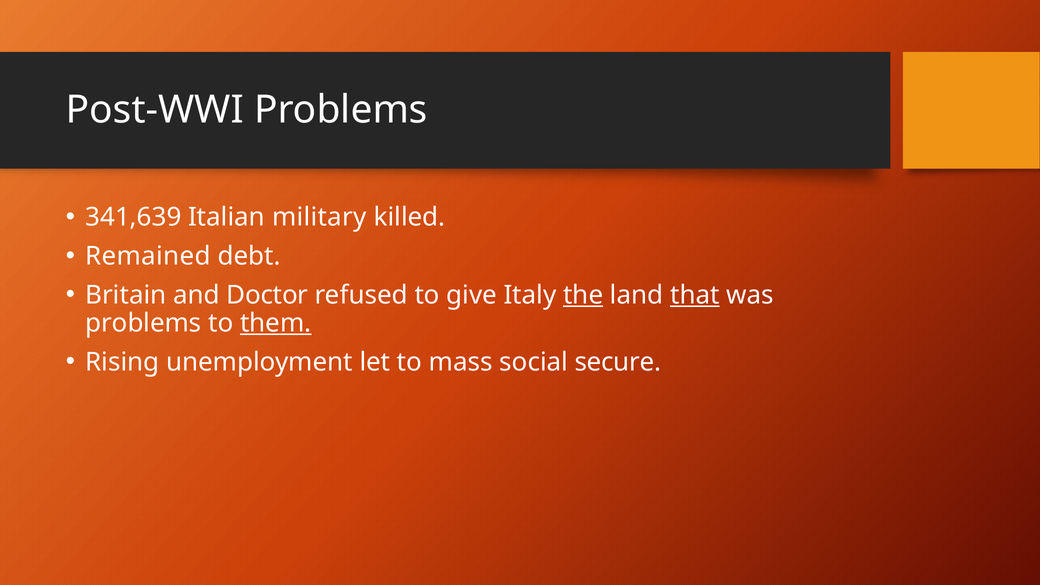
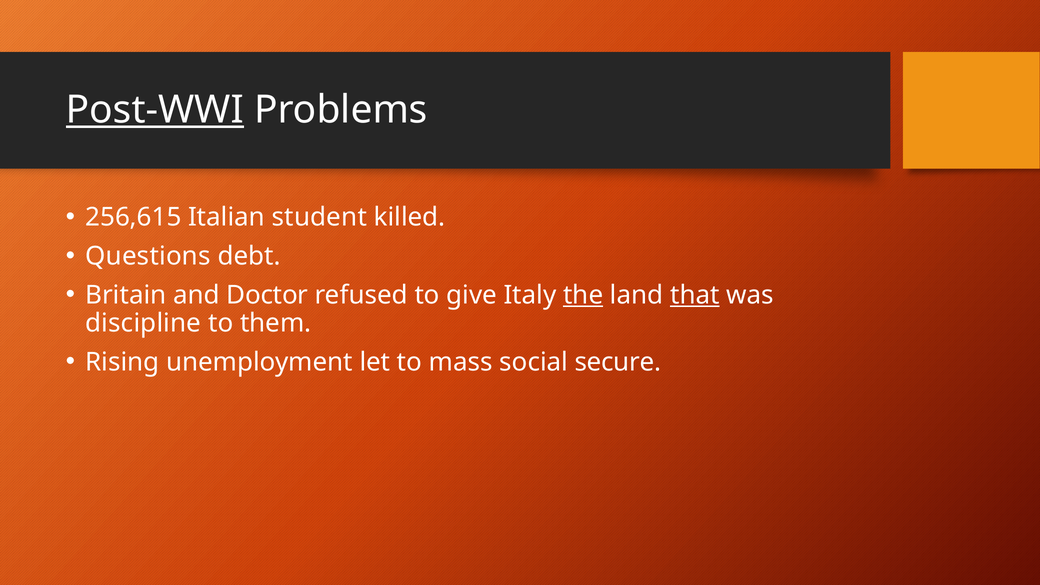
Post-WWI underline: none -> present (155, 110)
341,639: 341,639 -> 256,615 (133, 217)
military: military -> student (319, 217)
Remained: Remained -> Questions (148, 256)
problems: problems -> discipline (143, 323)
them underline: present -> none (276, 323)
